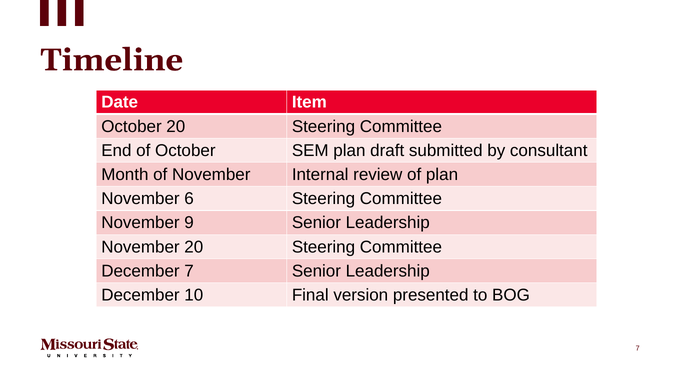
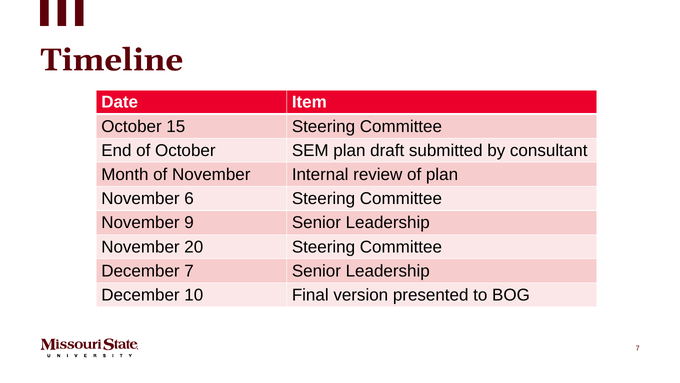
October 20: 20 -> 15 (176, 126)
